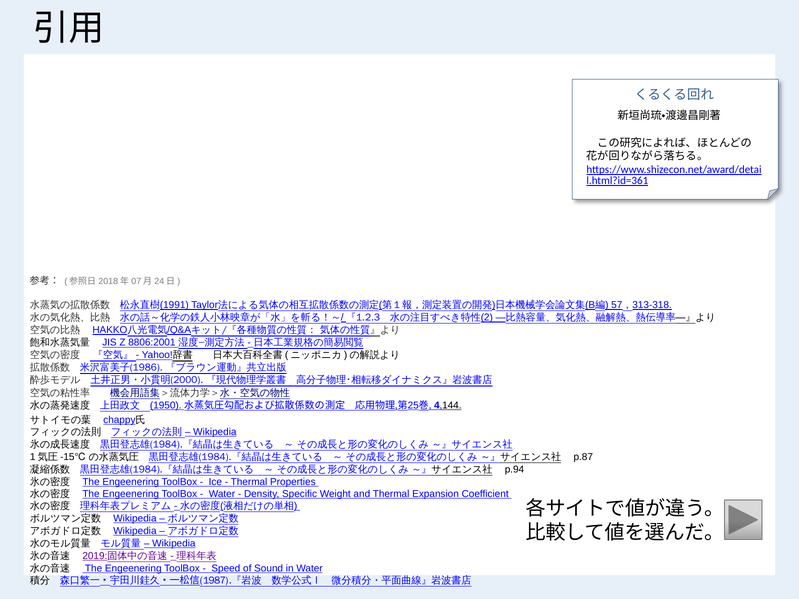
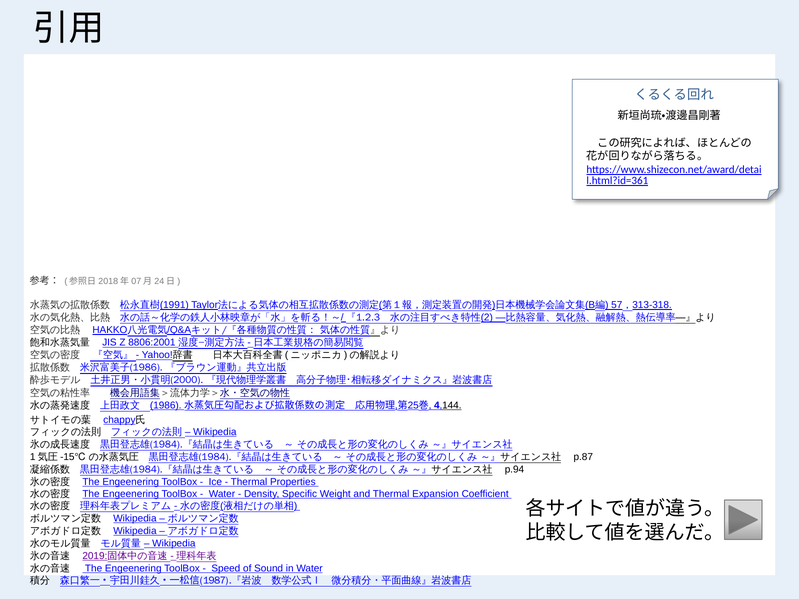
1950: 1950 -> 1986 (166, 405)
